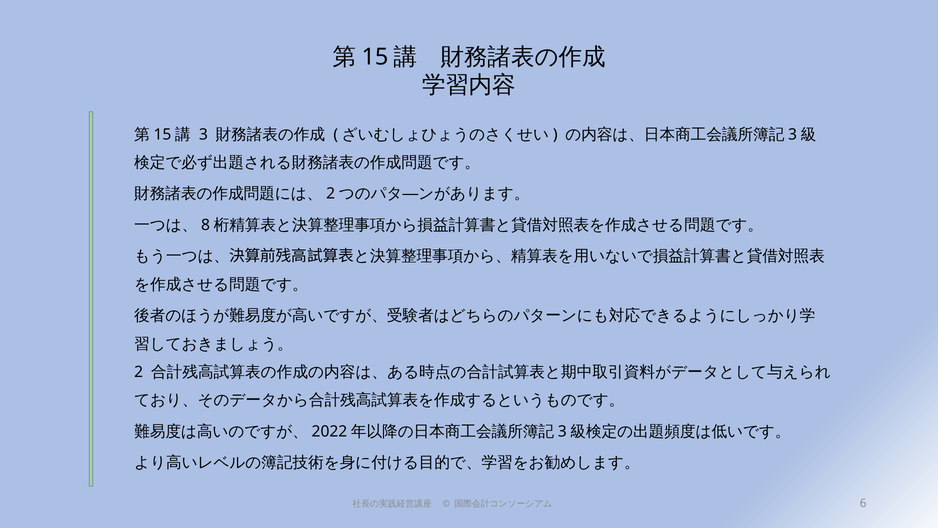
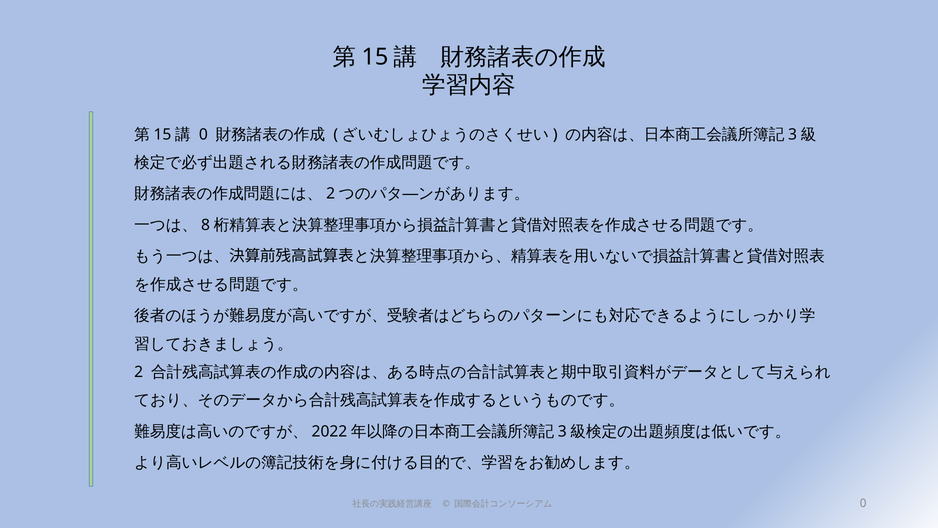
3: 3 -> 0 (203, 134)
6: 6 -> 0 (863, 503)
